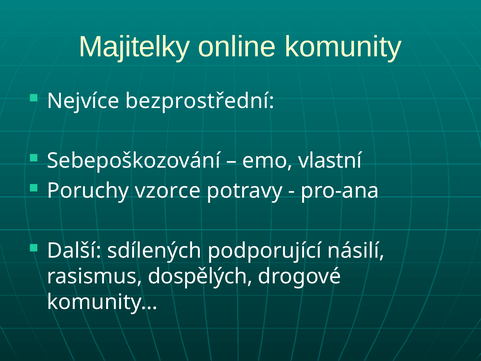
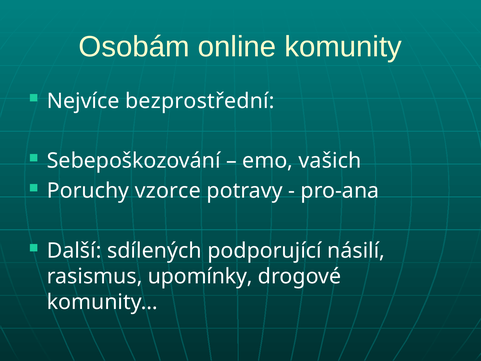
Majitelky: Majitelky -> Osobám (134, 47)
vlastní: vlastní -> vašich (330, 161)
dospělých: dospělých -> upomínky (200, 276)
